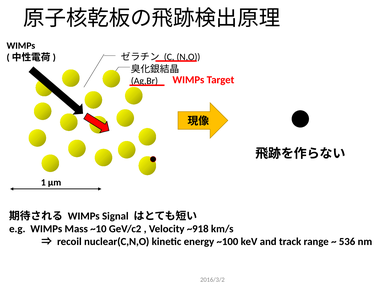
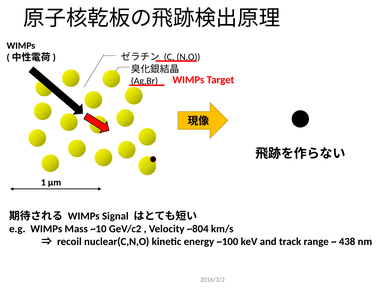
~918: ~918 -> ~804 (198, 229)
536: 536 -> 438 (347, 242)
